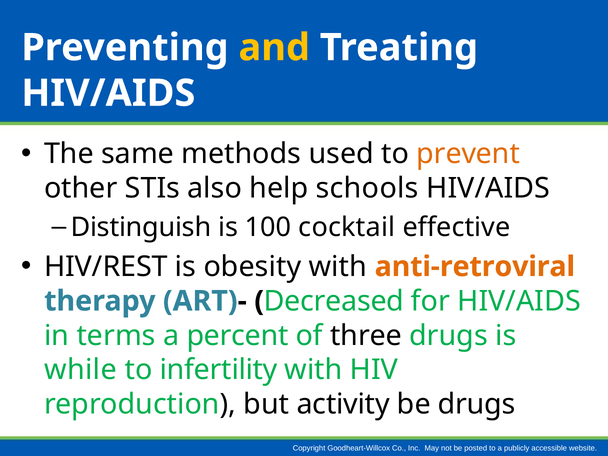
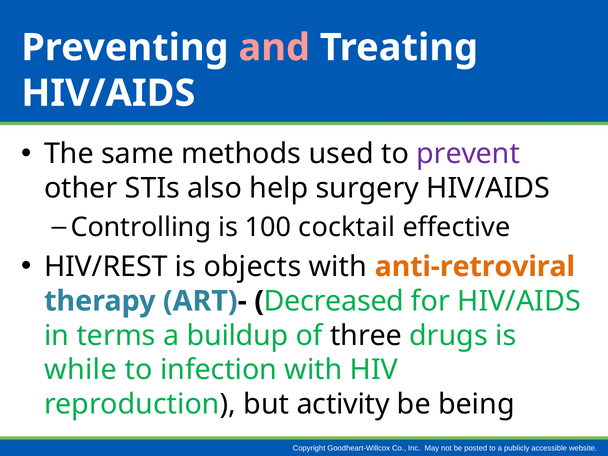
and colour: yellow -> pink (274, 48)
prevent colour: orange -> purple (468, 154)
schools: schools -> surgery (367, 188)
Distinguish: Distinguish -> Controlling (141, 227)
obesity: obesity -> objects (252, 267)
percent: percent -> buildup (238, 336)
infertility: infertility -> infection (219, 370)
be drugs: drugs -> being (476, 404)
